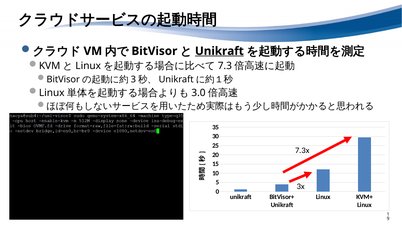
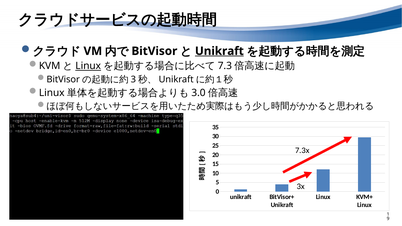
Linux underline: none -> present (88, 66)
